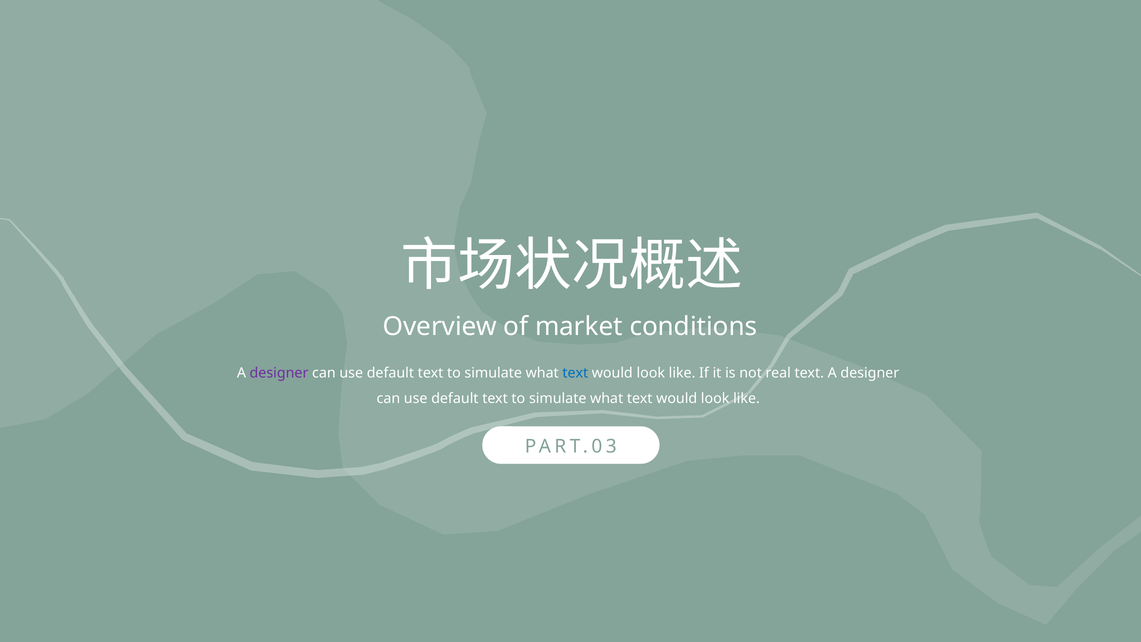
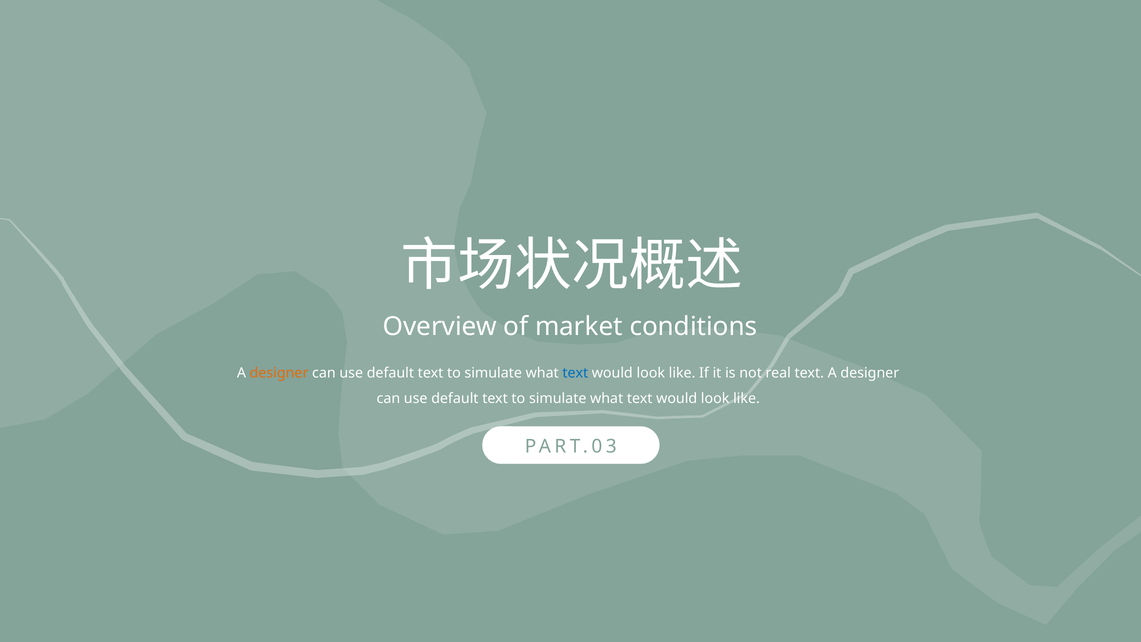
designer colour: purple -> orange (279, 373)
